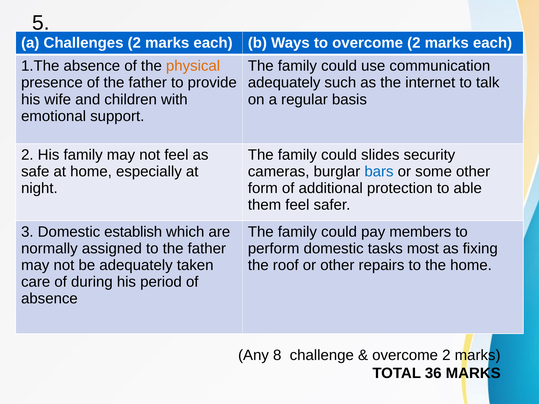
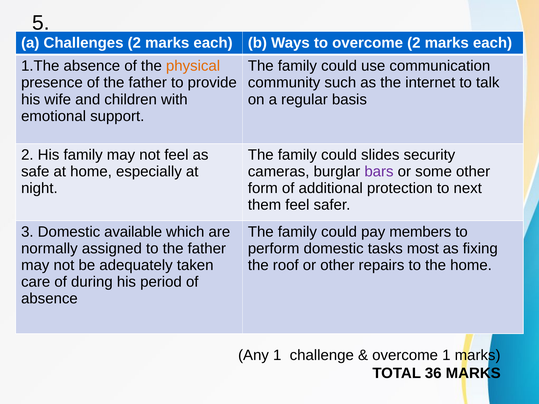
adequately: adequately -> community (284, 83)
bars colour: blue -> purple (379, 172)
able: able -> next (468, 188)
establish: establish -> available (133, 232)
Any 8: 8 -> 1 (277, 356)
2: 2 -> 1 (446, 356)
